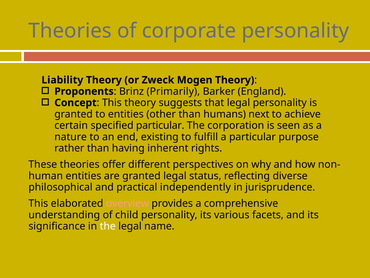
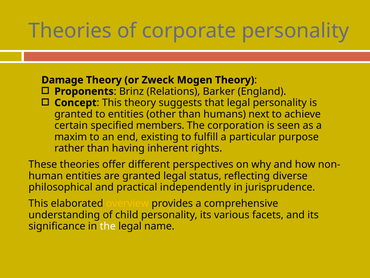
Liability: Liability -> Damage (62, 80)
Primarily: Primarily -> Relations (173, 91)
specified particular: particular -> members (160, 125)
nature: nature -> maxim (71, 137)
overview colour: pink -> yellow (127, 203)
